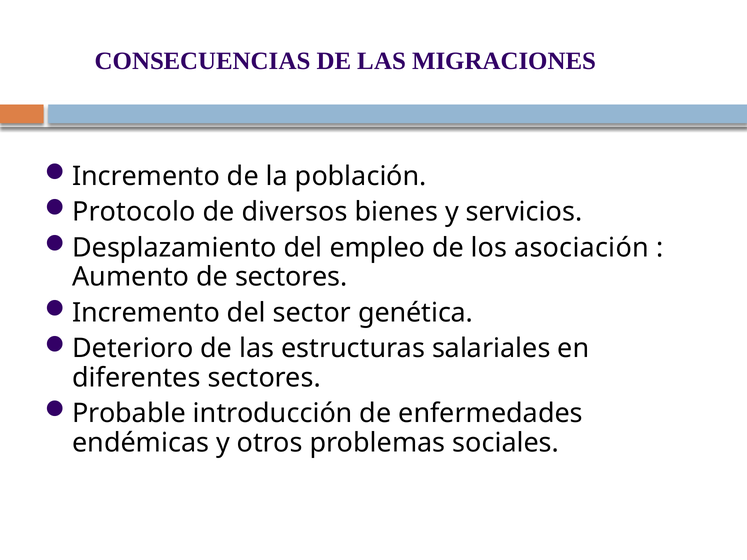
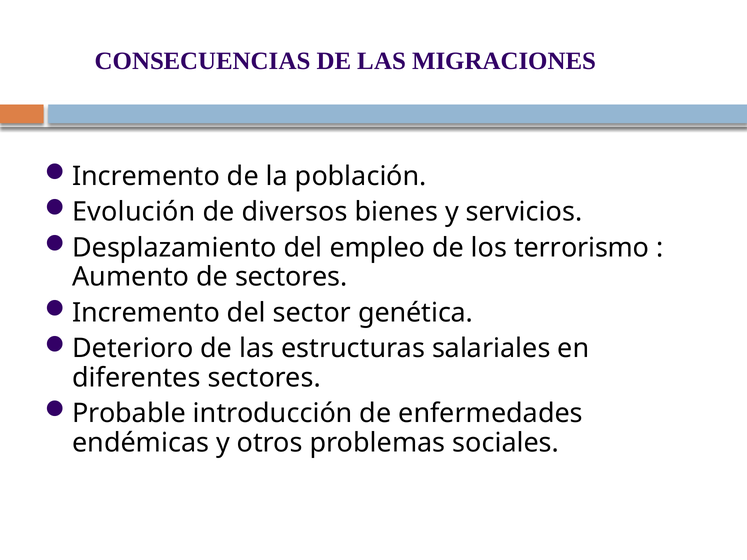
Protocolo: Protocolo -> Evolución (134, 212)
asociación: asociación -> terrorismo (582, 248)
